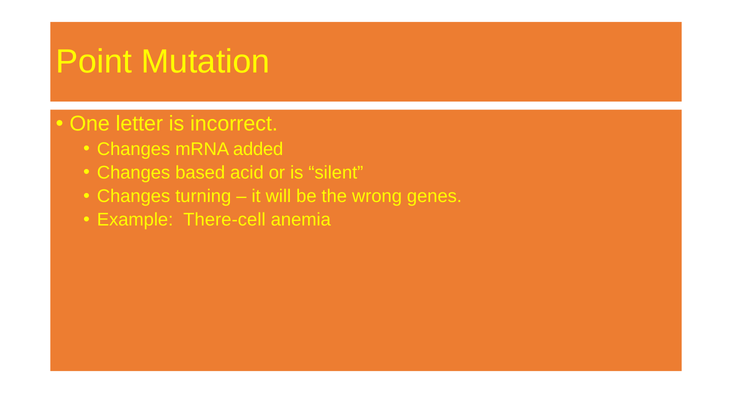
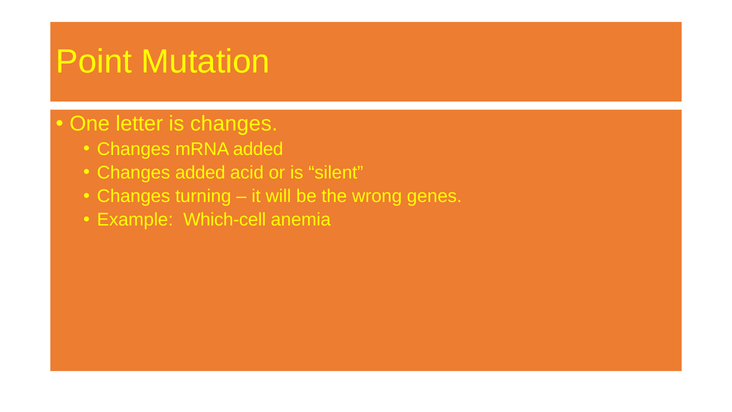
is incorrect: incorrect -> changes (234, 124)
Changes based: based -> added (200, 173)
There-cell: There-cell -> Which-cell (225, 220)
